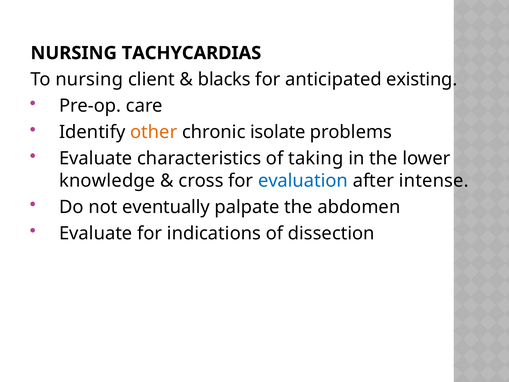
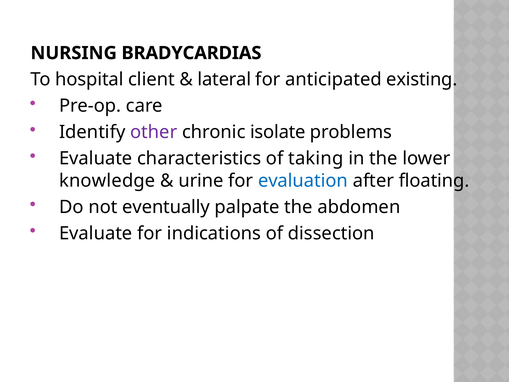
TACHYCARDIAS: TACHYCARDIAS -> BRADYCARDIAS (191, 53)
To nursing: nursing -> hospital (89, 79)
blacks: blacks -> lateral (224, 79)
other colour: orange -> purple (154, 132)
cross: cross -> urine (201, 181)
intense: intense -> floating (434, 181)
